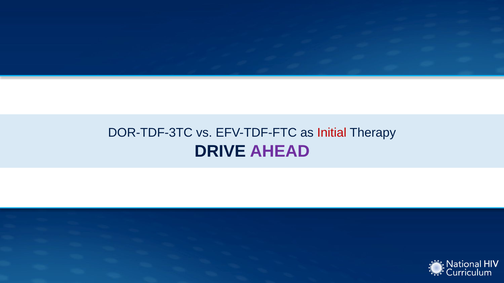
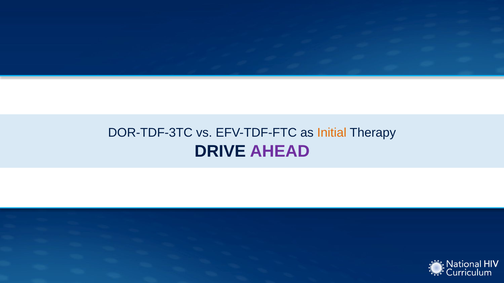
Initial colour: red -> orange (332, 133)
